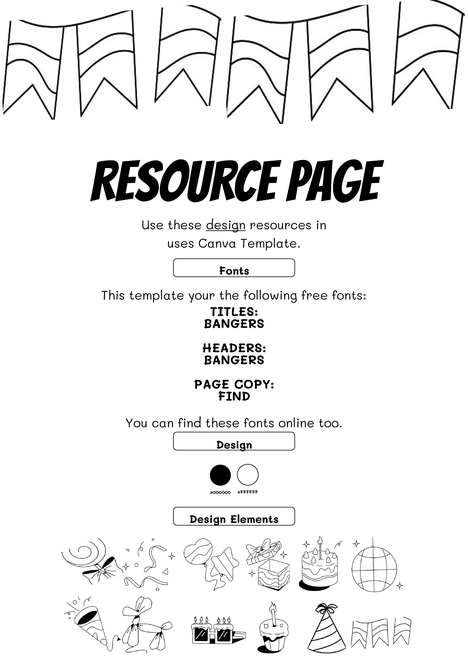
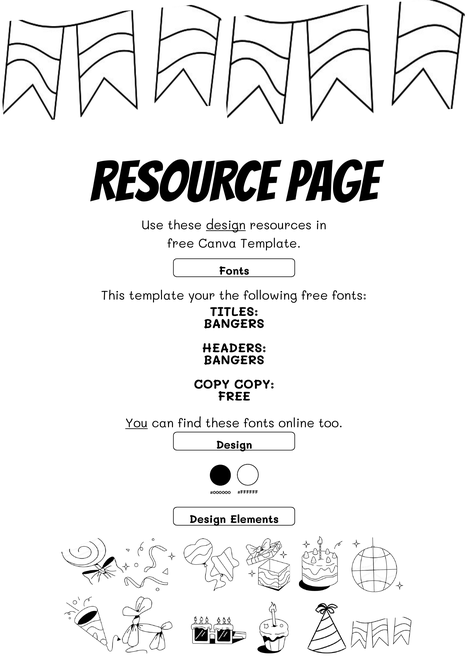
uses: uses -> free (181, 243)
PAGE: PAGE -> COPY (212, 384)
FIND: FIND -> FREE (234, 396)
You underline: none -> present (136, 423)
